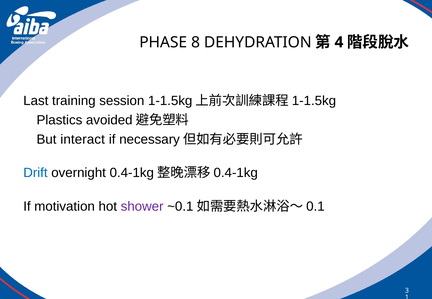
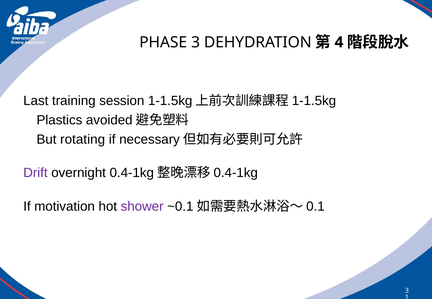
PHASE 8: 8 -> 3 (196, 42)
interact: interact -> rotating (83, 139)
Drift colour: blue -> purple (35, 173)
